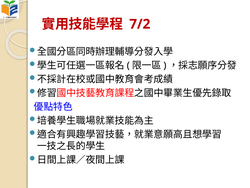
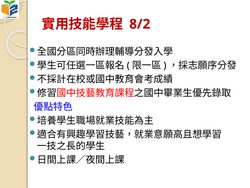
7/2: 7/2 -> 8/2 (140, 24)
